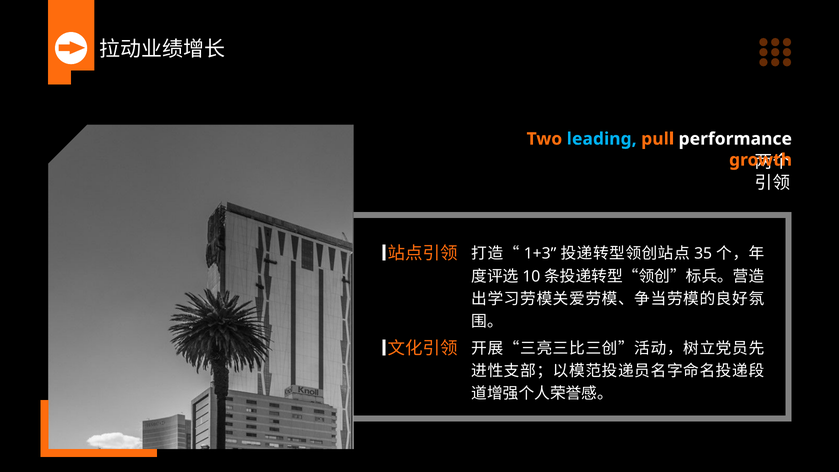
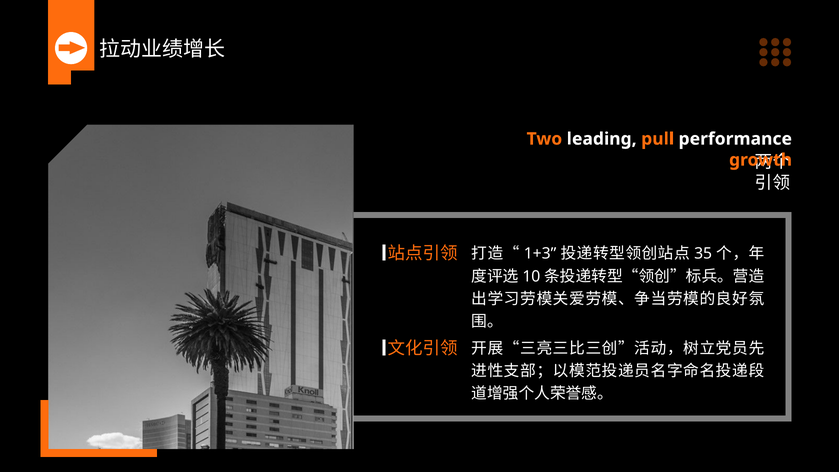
leading colour: light blue -> white (602, 139)
